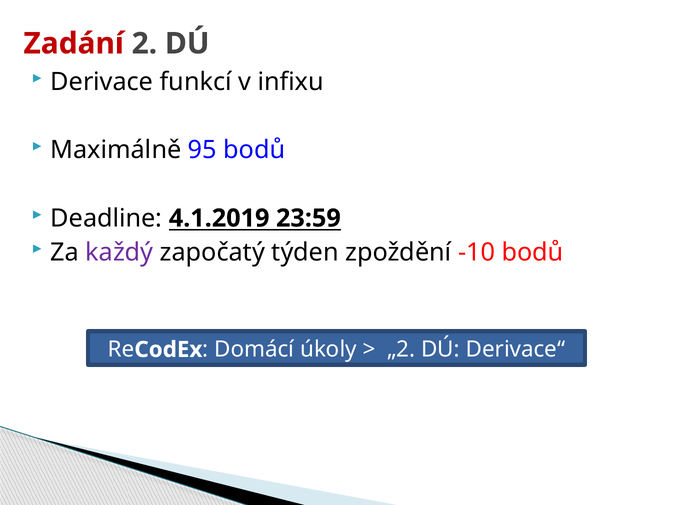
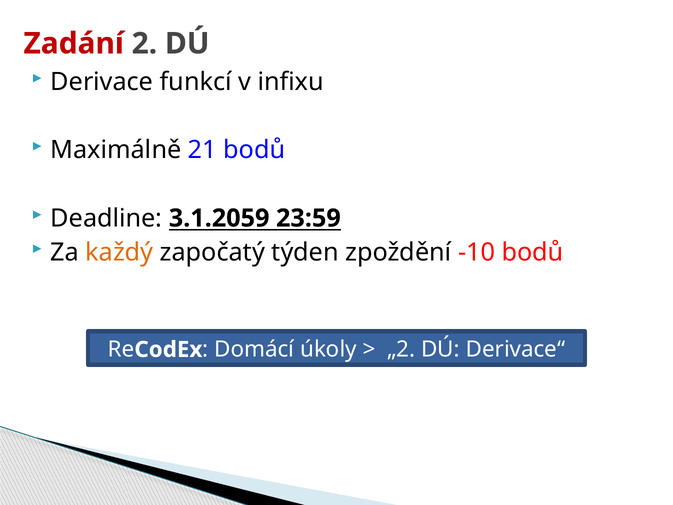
95: 95 -> 21 (202, 150)
4.1.2019: 4.1.2019 -> 3.1.2059 (219, 218)
každý colour: purple -> orange (119, 252)
